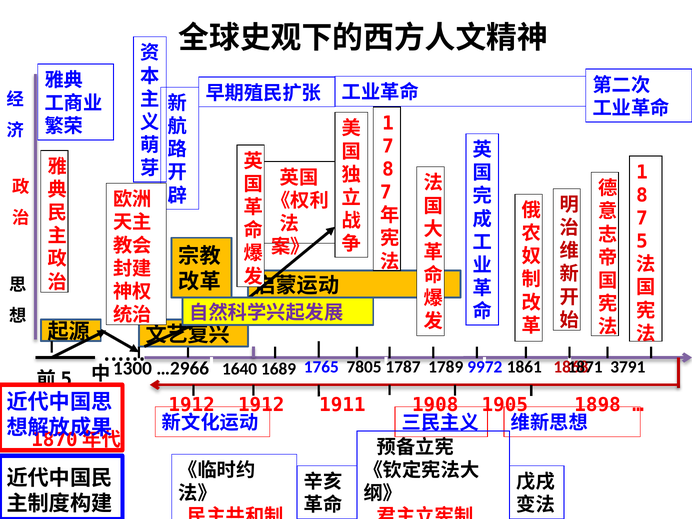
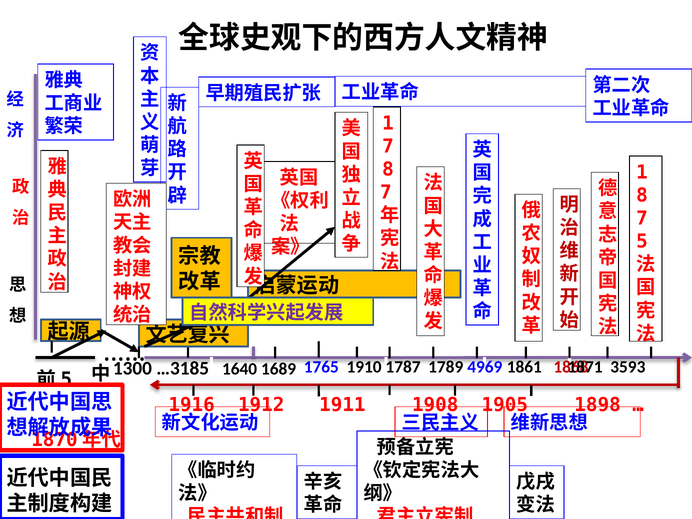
7805: 7805 -> 1910 (364, 367)
9972: 9972 -> 4969 (485, 367)
3791: 3791 -> 3593 (628, 367)
…2966: …2966 -> …3185 (183, 368)
1912: 1912 -> 1916 (192, 405)
